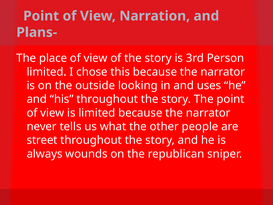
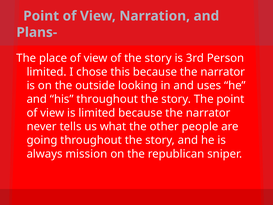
street: street -> going (42, 140)
wounds: wounds -> mission (86, 154)
